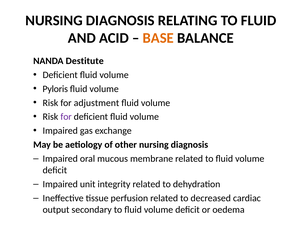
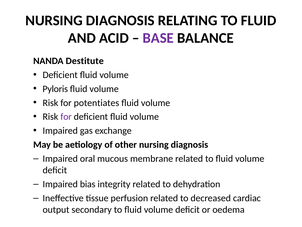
BASE colour: orange -> purple (158, 38)
adjustment: adjustment -> potentiates (97, 103)
unit: unit -> bias (88, 184)
